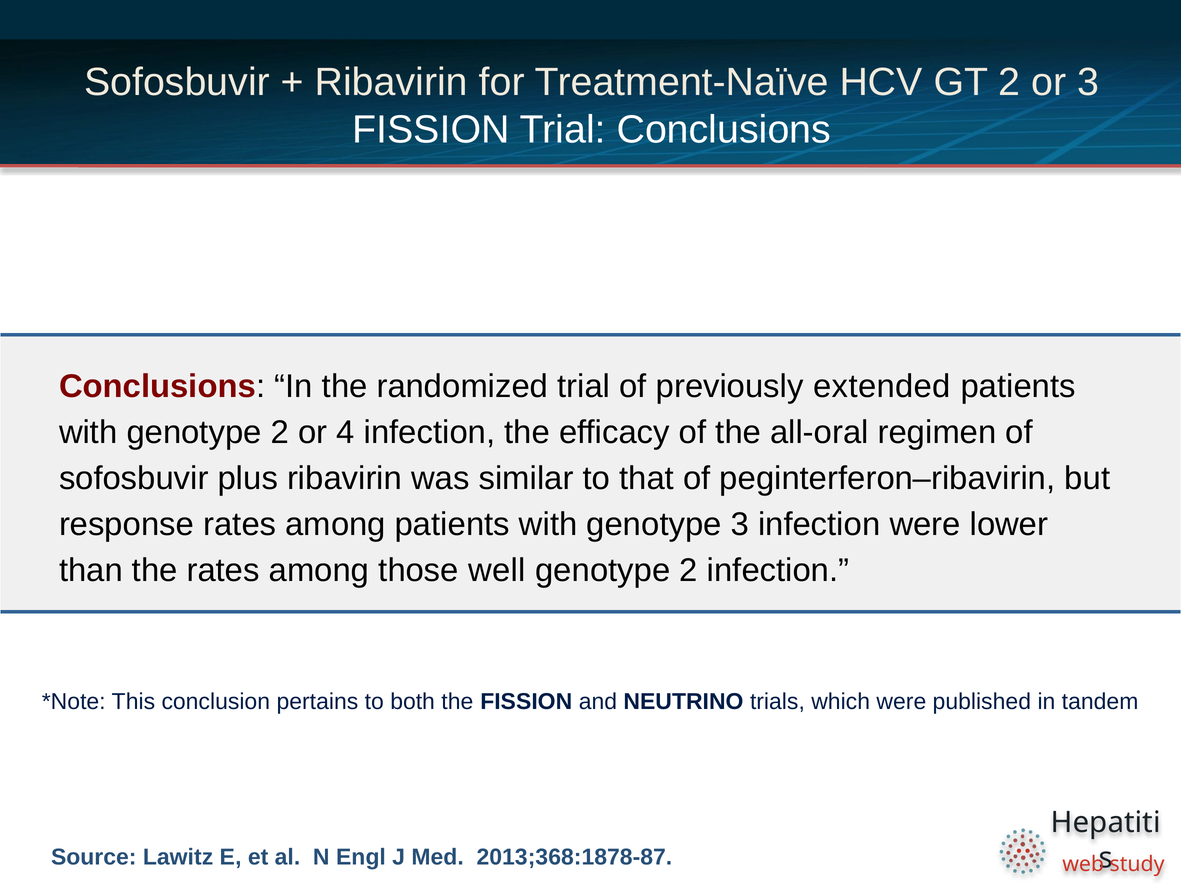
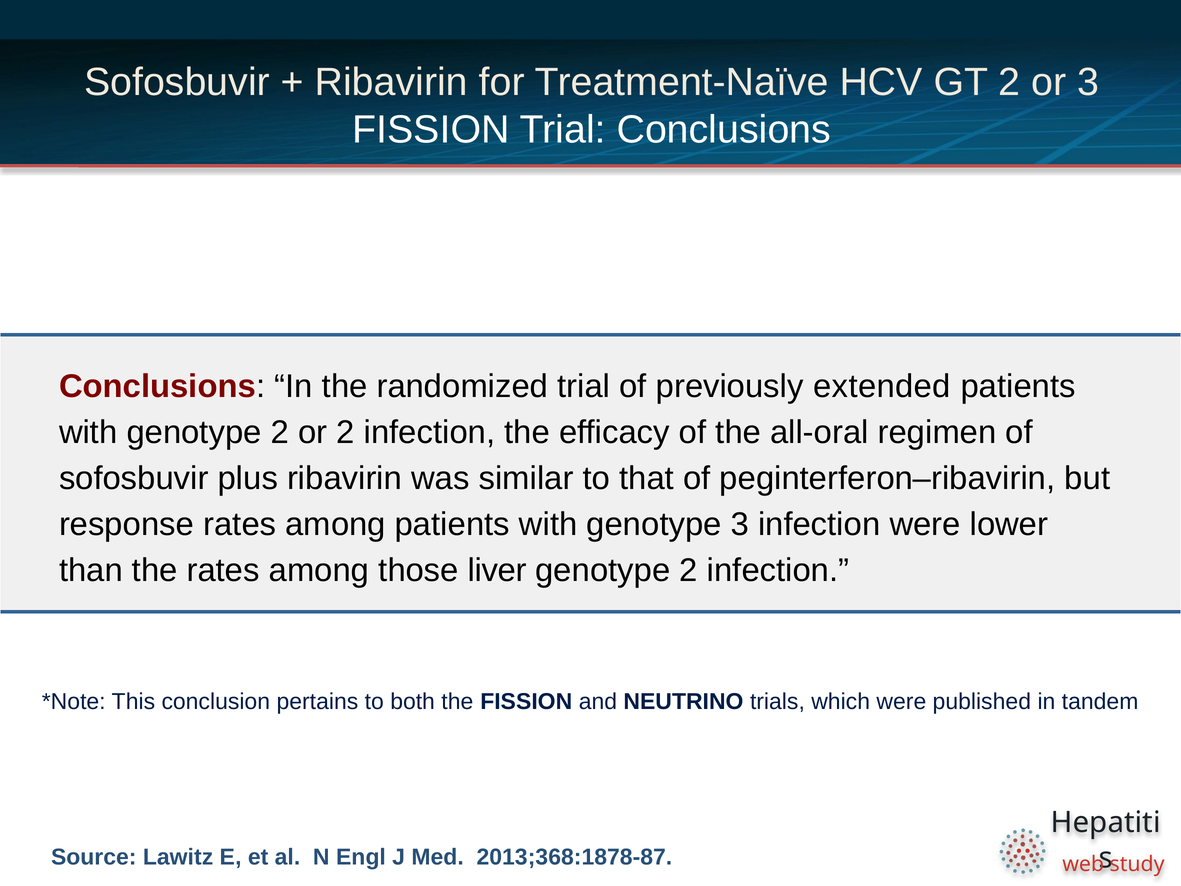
or 4: 4 -> 2 (346, 432)
well: well -> liver (497, 570)
